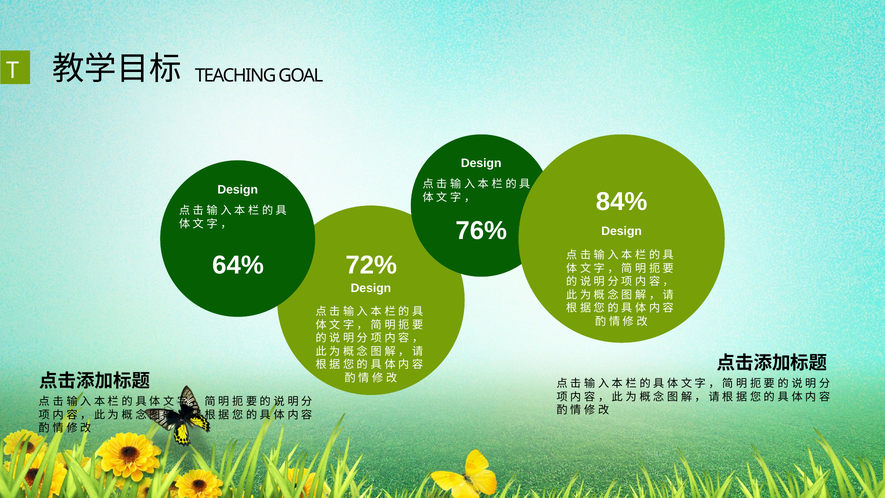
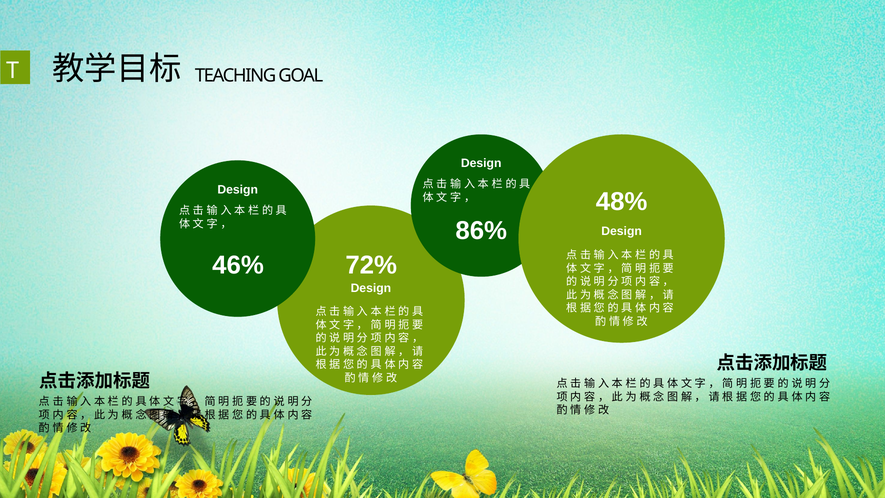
84%: 84% -> 48% (622, 202)
76%: 76% -> 86% (481, 230)
64%: 64% -> 46% (238, 265)
